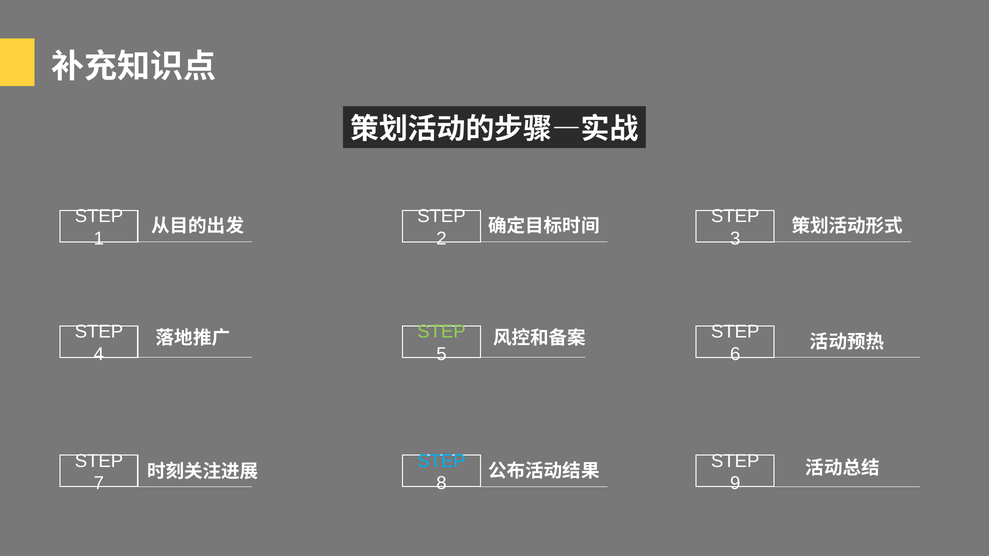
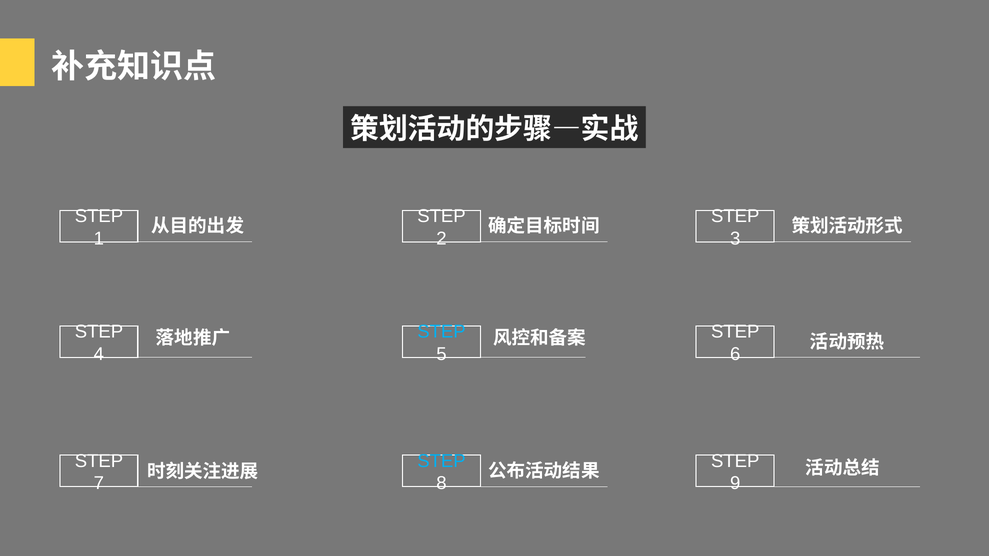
STEP colour: light green -> light blue (441, 332)
